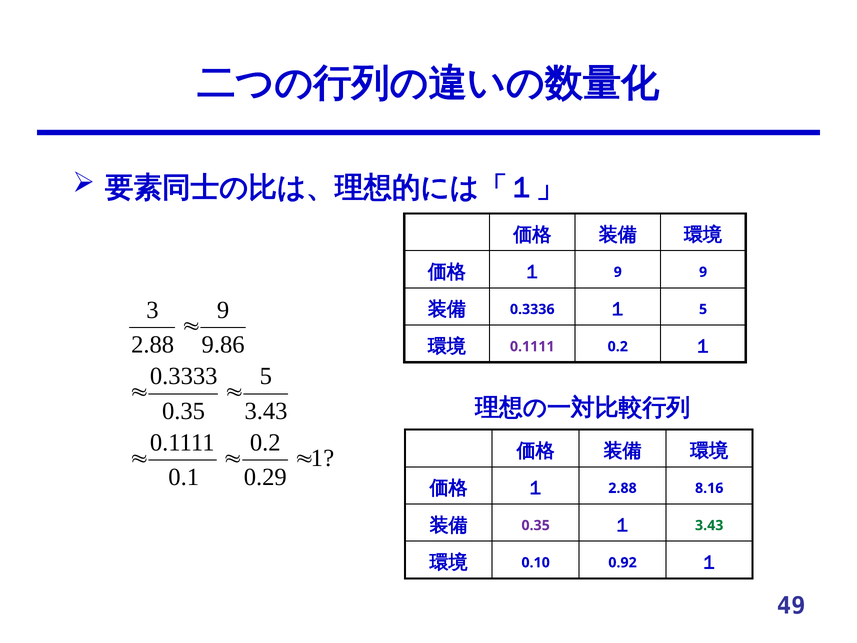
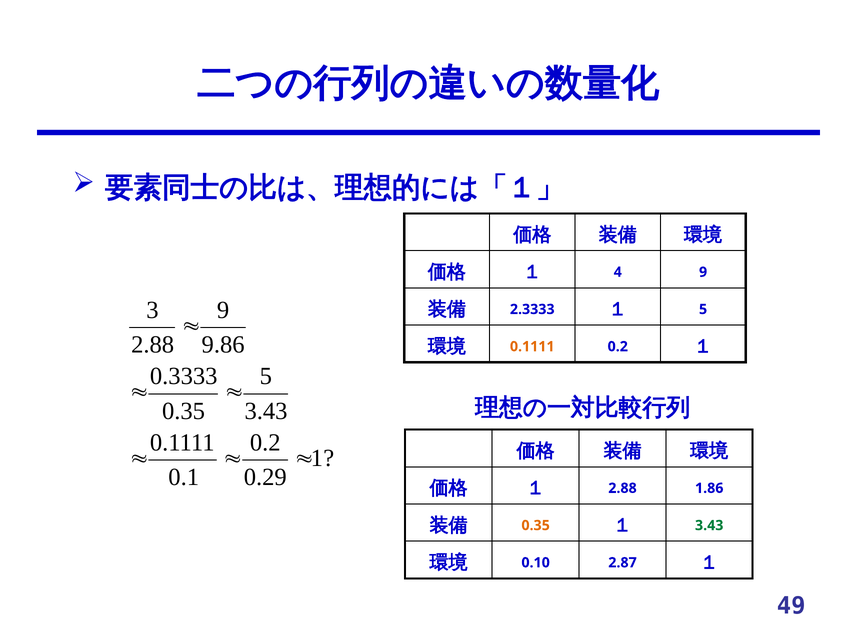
１ 9: 9 -> 4 (618, 272)
0.3336: 0.3336 -> 2.3333 (532, 309)
0.1111 colour: purple -> orange (532, 346)
8.16: 8.16 -> 1.86 (709, 488)
0.35 colour: purple -> orange (536, 525)
0.92: 0.92 -> 2.87 (623, 562)
